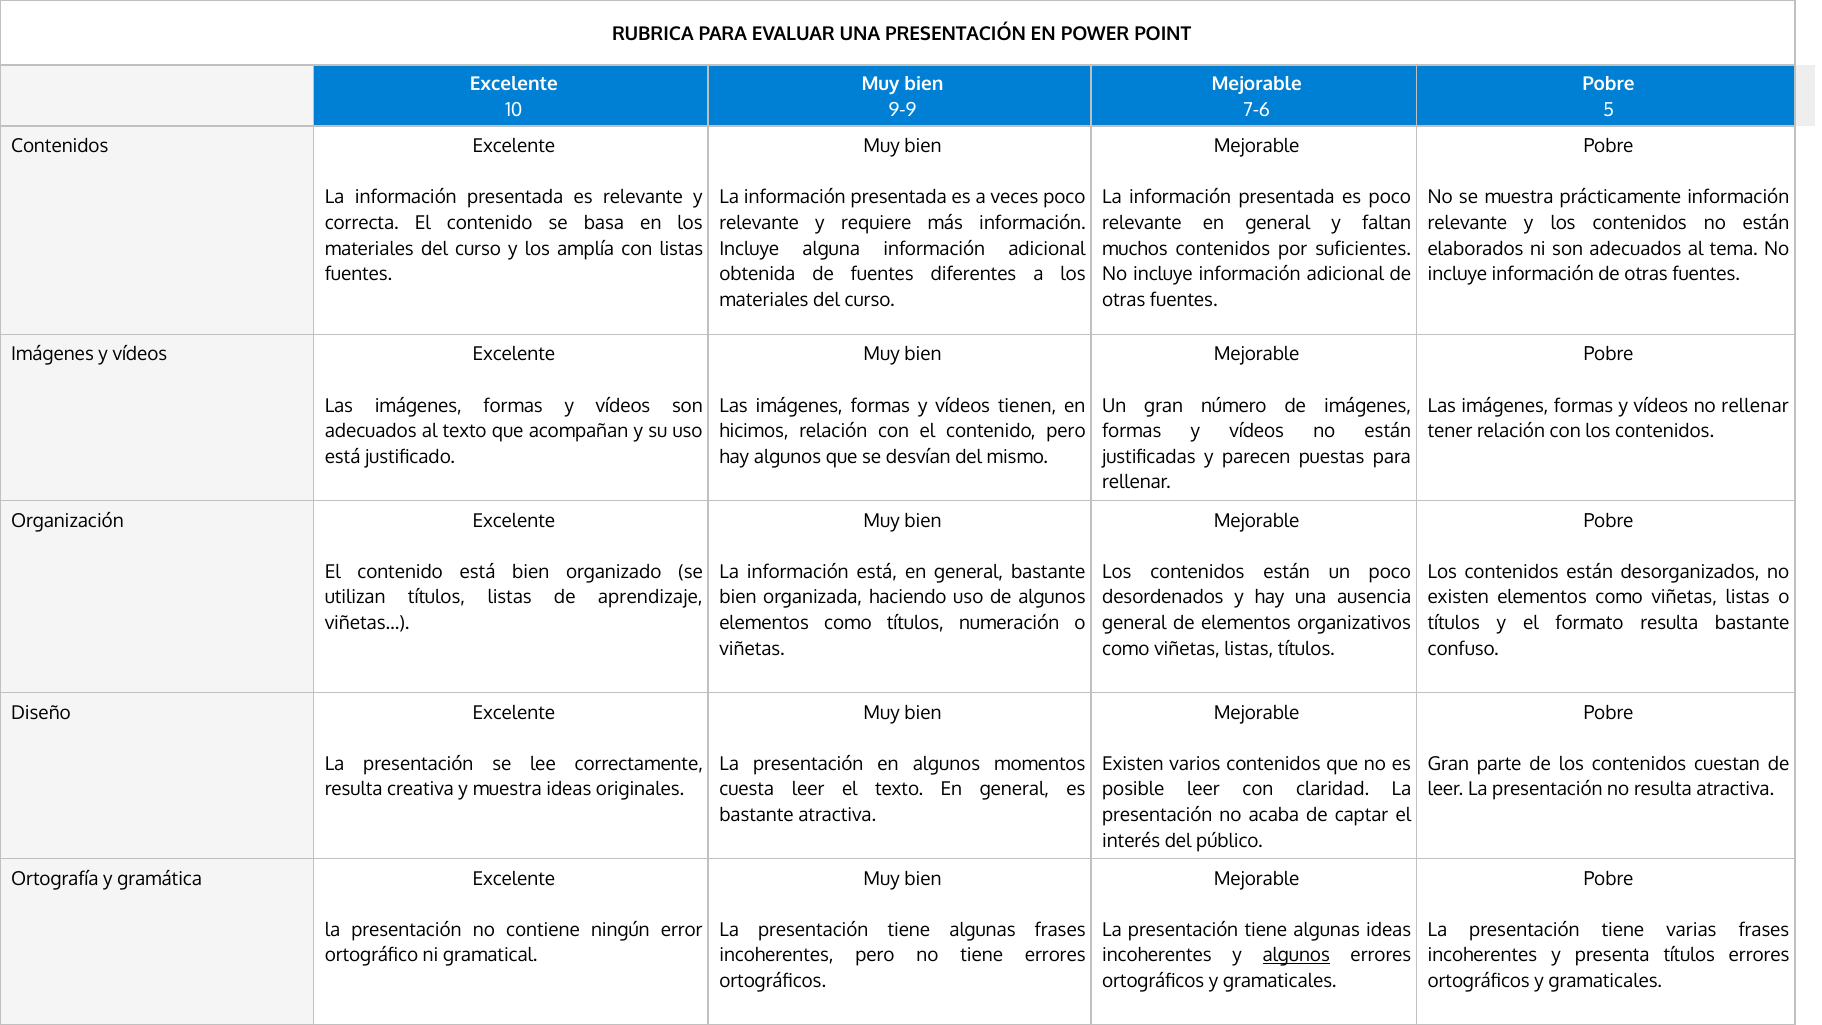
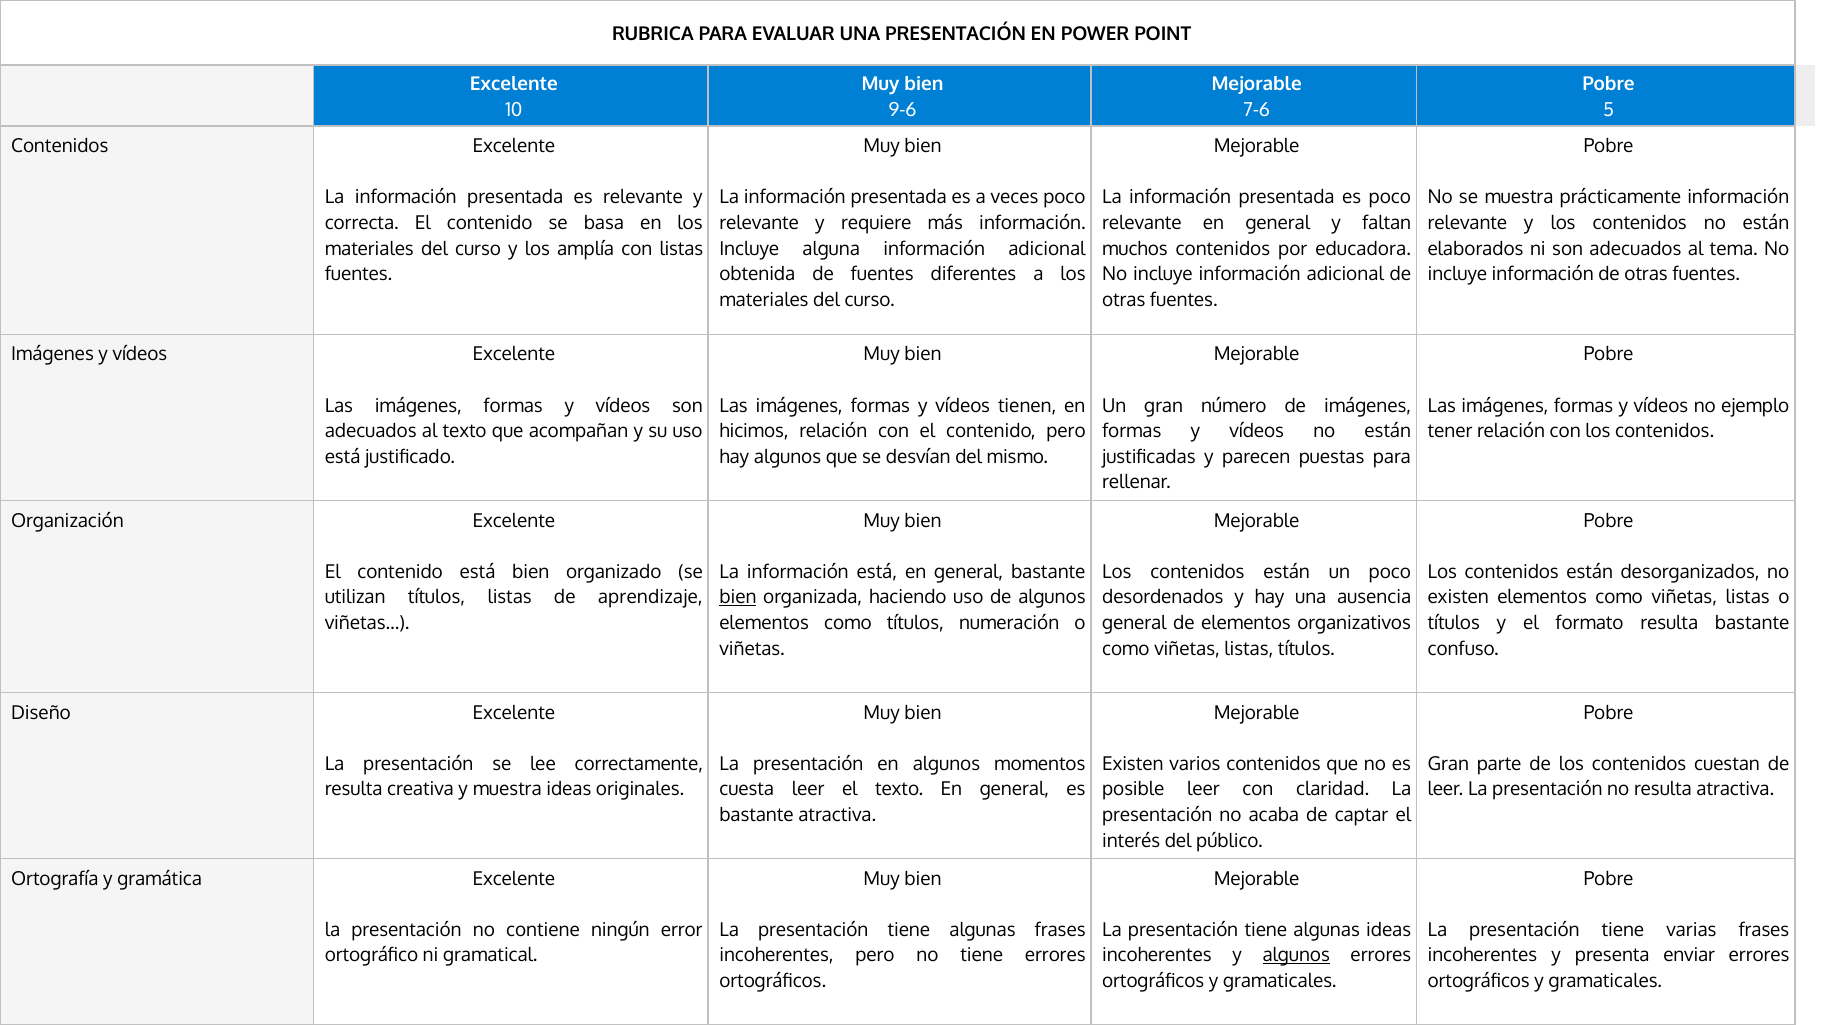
9-9: 9-9 -> 9-6 (903, 110)
suficientes: suficientes -> educadora (1363, 249)
no rellenar: rellenar -> ejemplo (1755, 406)
bien underline: none -> present (738, 598)
presenta títulos: títulos -> enviar (1689, 956)
